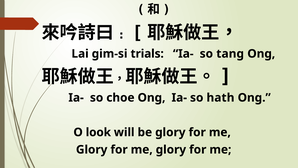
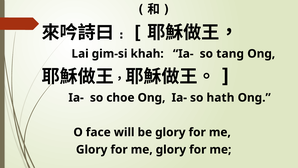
trials: trials -> khah (147, 54)
look: look -> face (98, 132)
